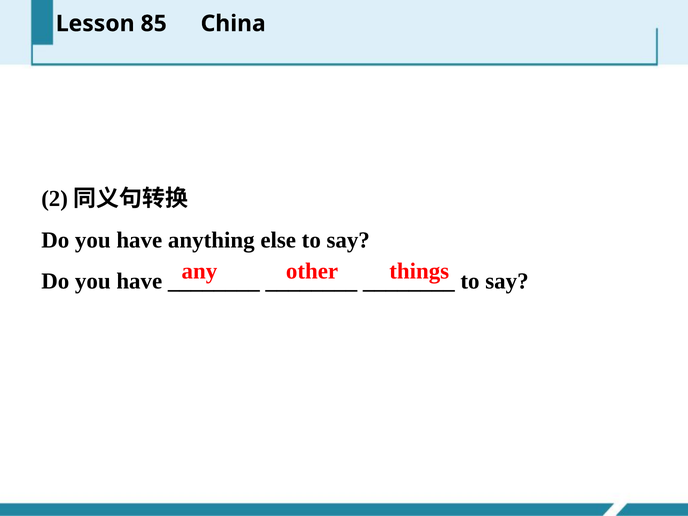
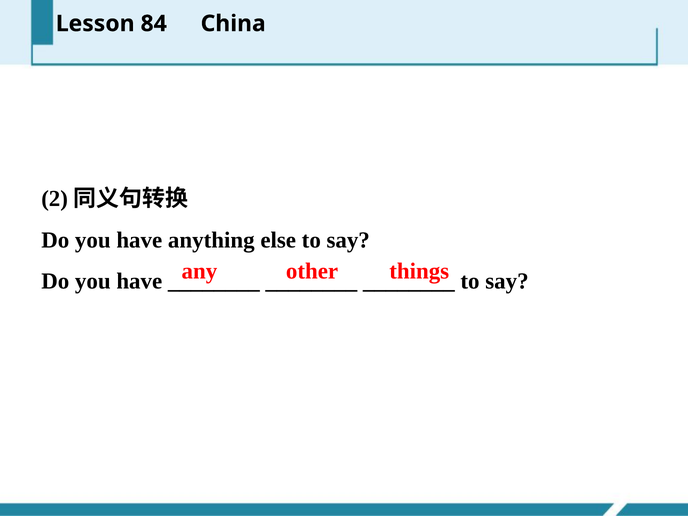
85: 85 -> 84 (154, 24)
